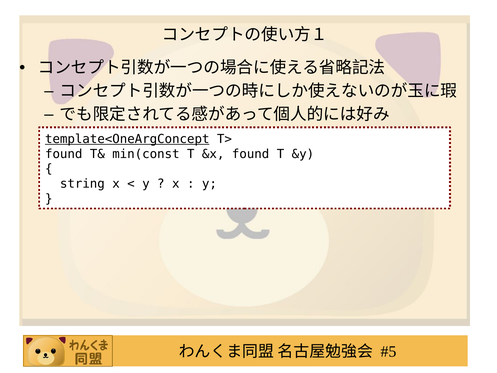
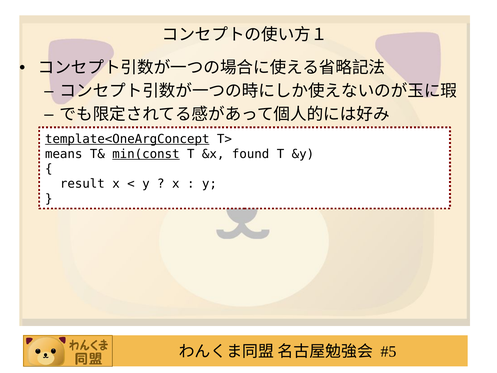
found: found -> means (64, 154)
min(const underline: none -> present (146, 154)
string: string -> result (82, 184)
